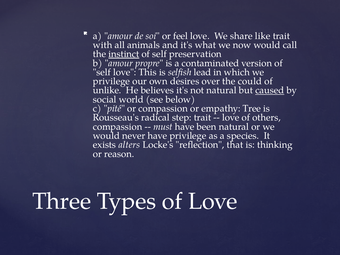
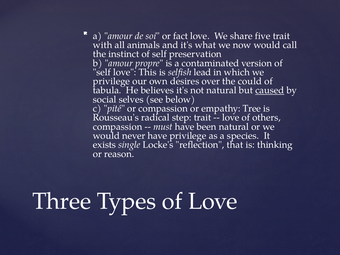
feel: feel -> fact (181, 36)
like: like -> five (263, 36)
instinct underline: present -> none (124, 54)
unlike: unlike -> tabula (107, 90)
world: world -> selves (131, 99)
alters: alters -> single (129, 145)
